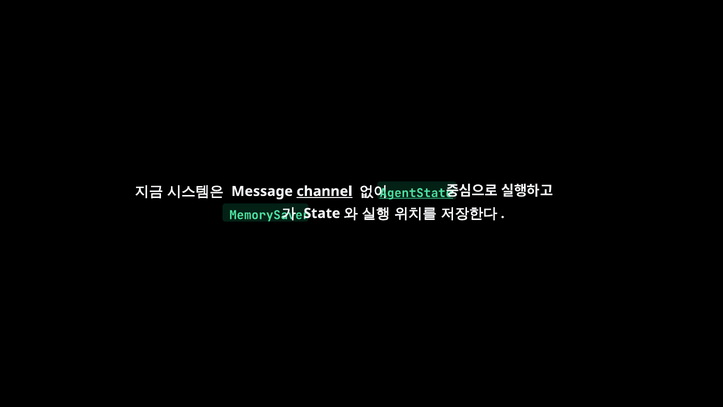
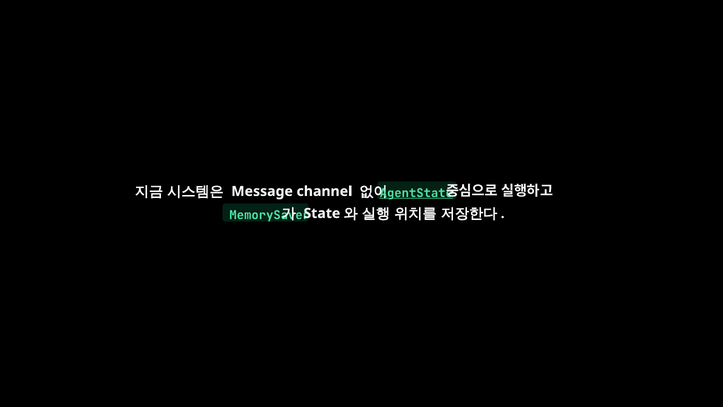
channel underline: present -> none (324, 191)
